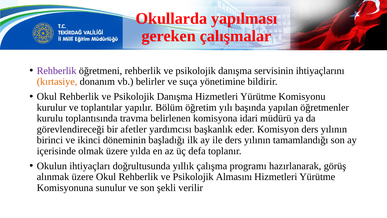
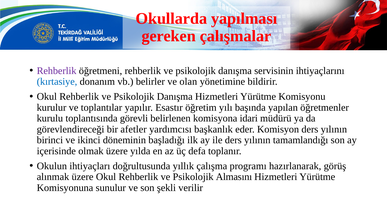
kırtasiye colour: orange -> blue (57, 81)
suça: suça -> olan (188, 81)
Bölüm: Bölüm -> Esastır (169, 107)
travma: travma -> görevli (134, 118)
